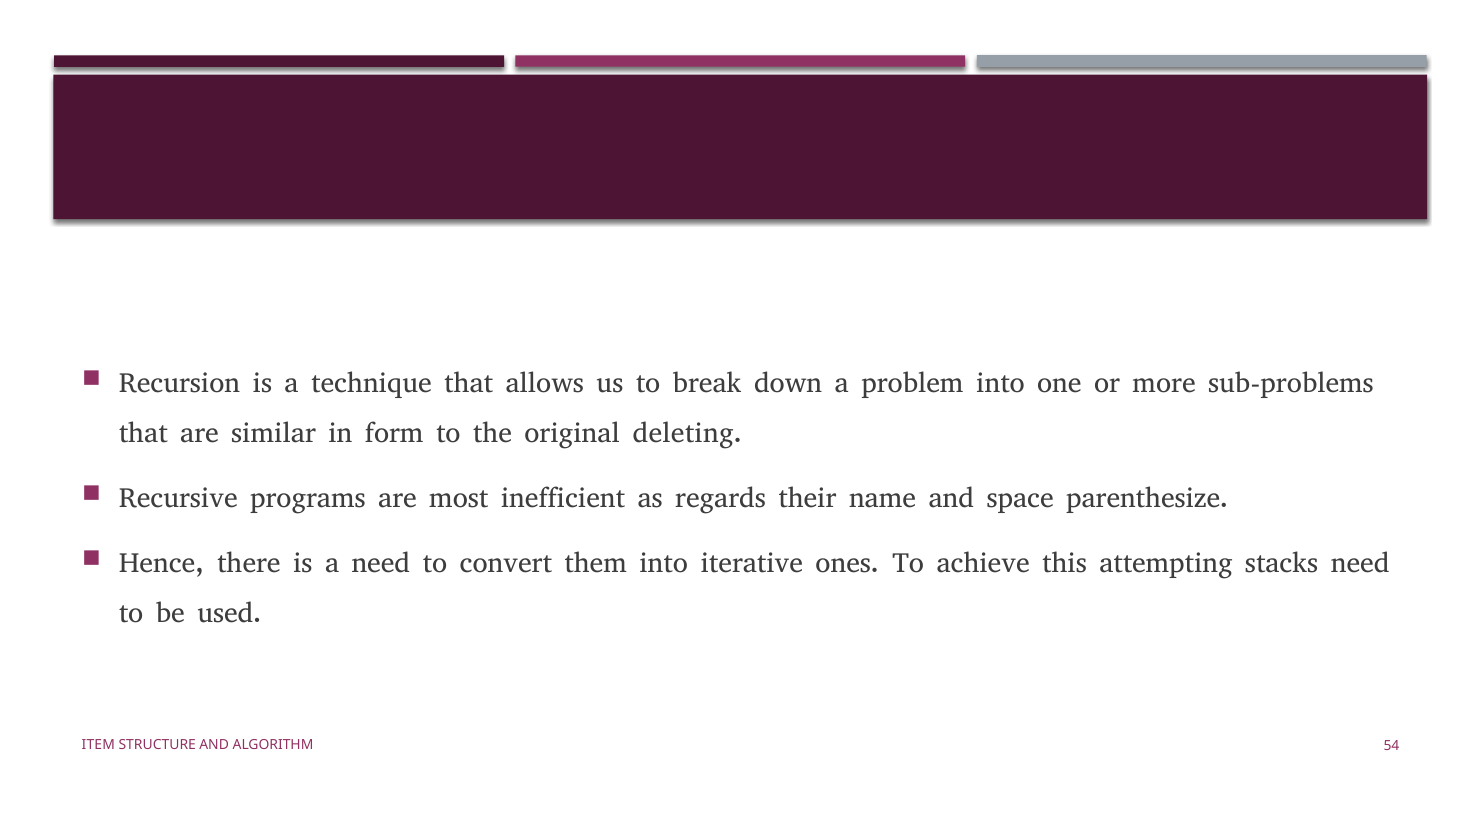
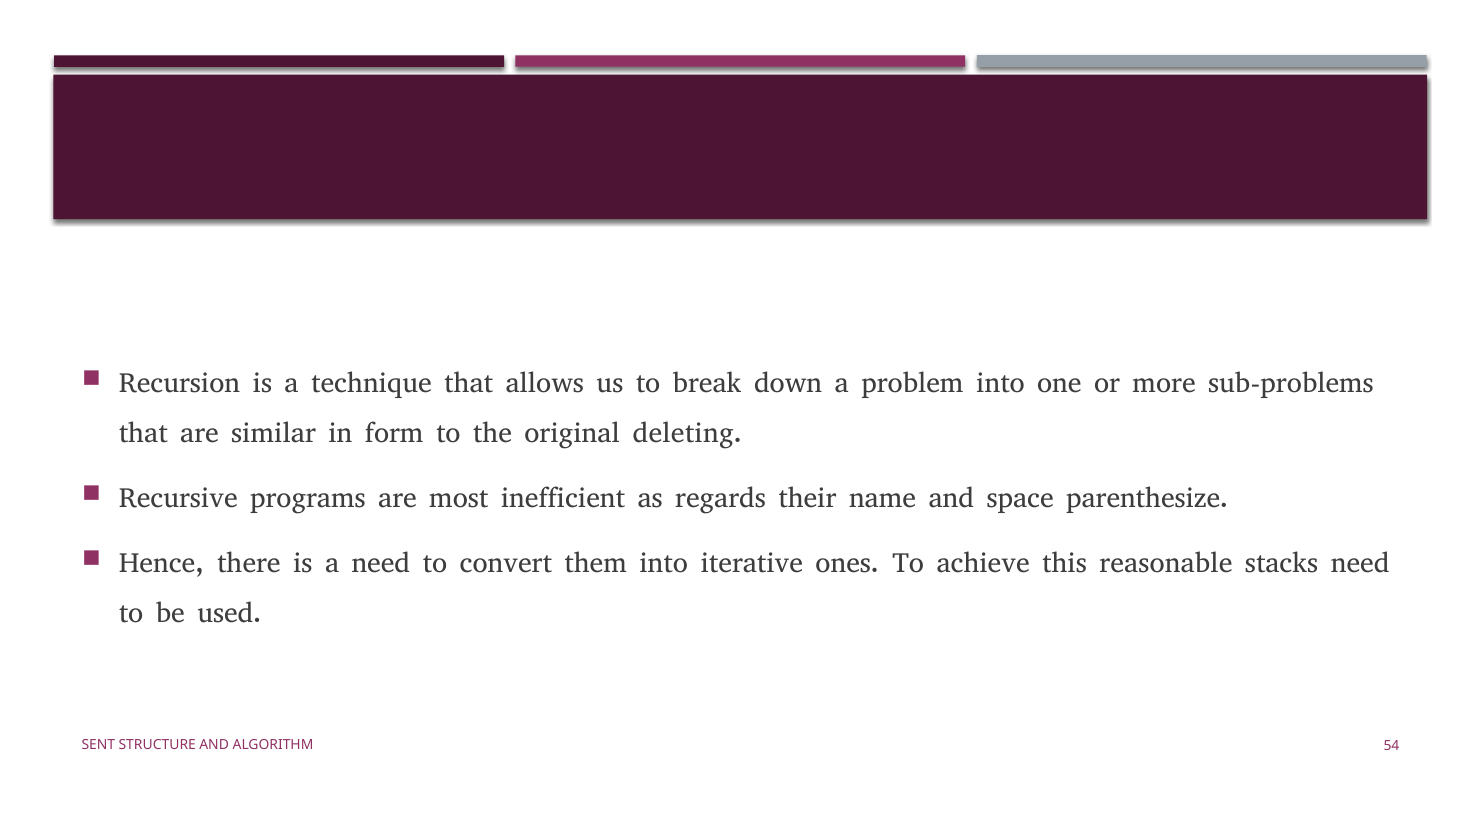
attempting: attempting -> reasonable (1166, 563)
ITEM: ITEM -> SENT (98, 745)
